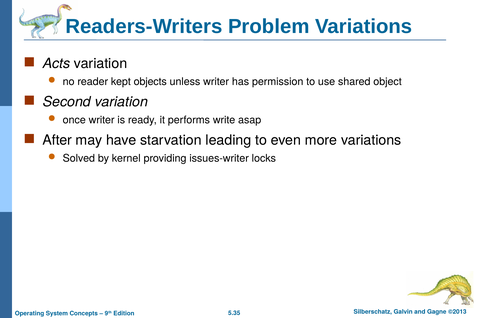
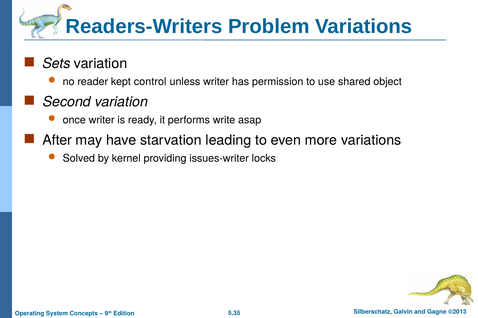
Acts: Acts -> Sets (57, 64)
objects: objects -> control (150, 82)
